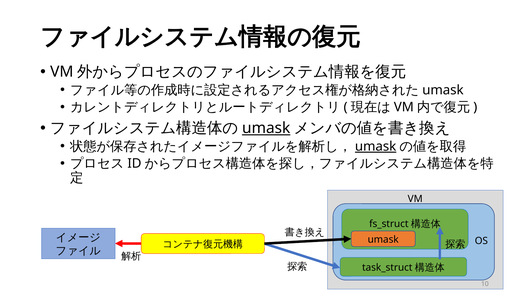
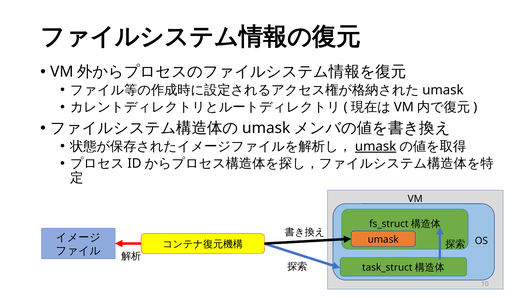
umask underline: present -> none (266, 128)
